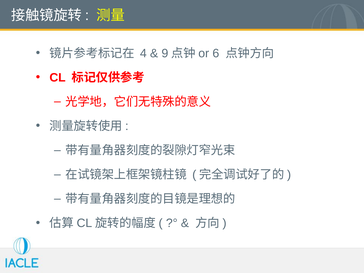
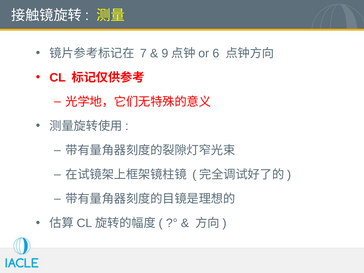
4: 4 -> 7 (143, 53)
